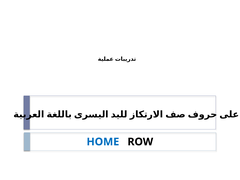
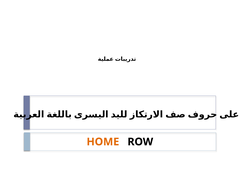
HOME colour: blue -> orange (103, 142)
